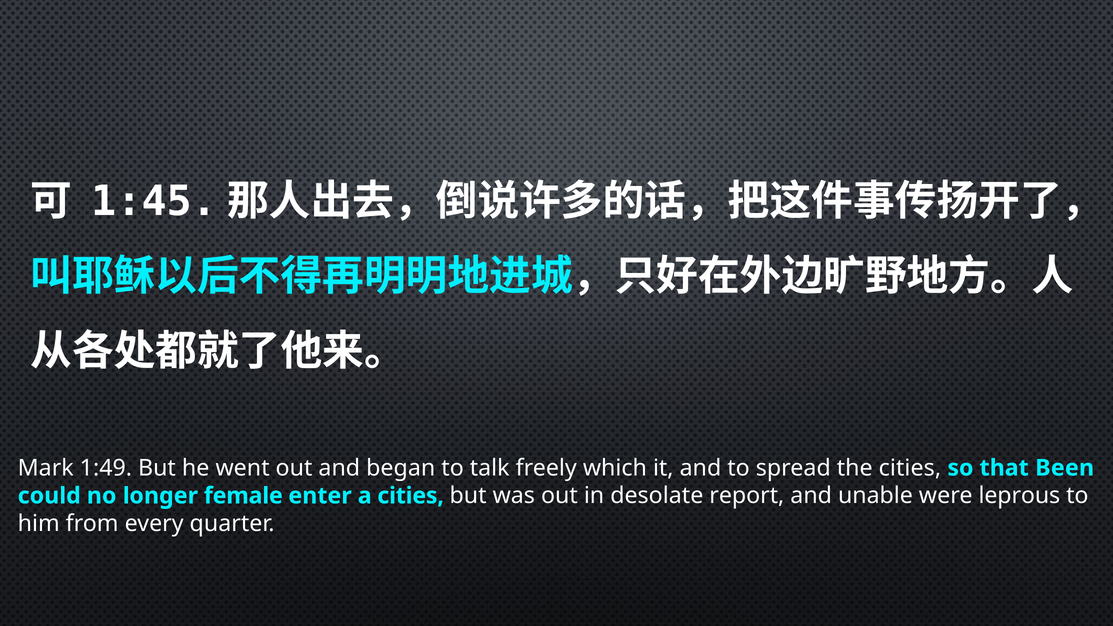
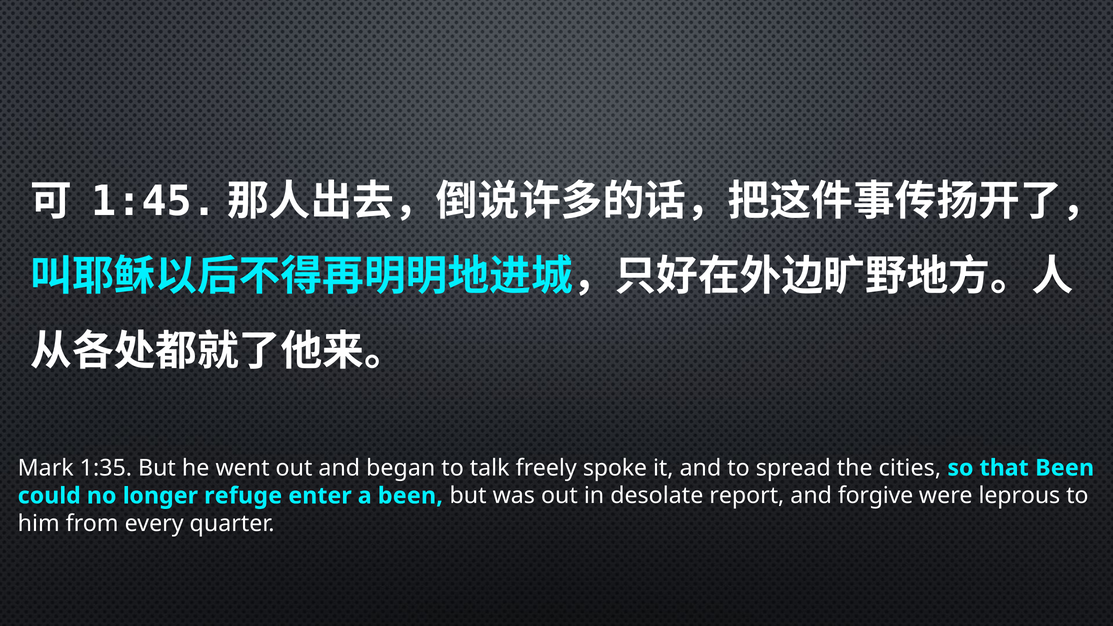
1:49: 1:49 -> 1:35 (106, 468)
which: which -> spoke (615, 468)
female: female -> refuge (243, 496)
a cities: cities -> been (410, 496)
unable: unable -> forgive (876, 496)
